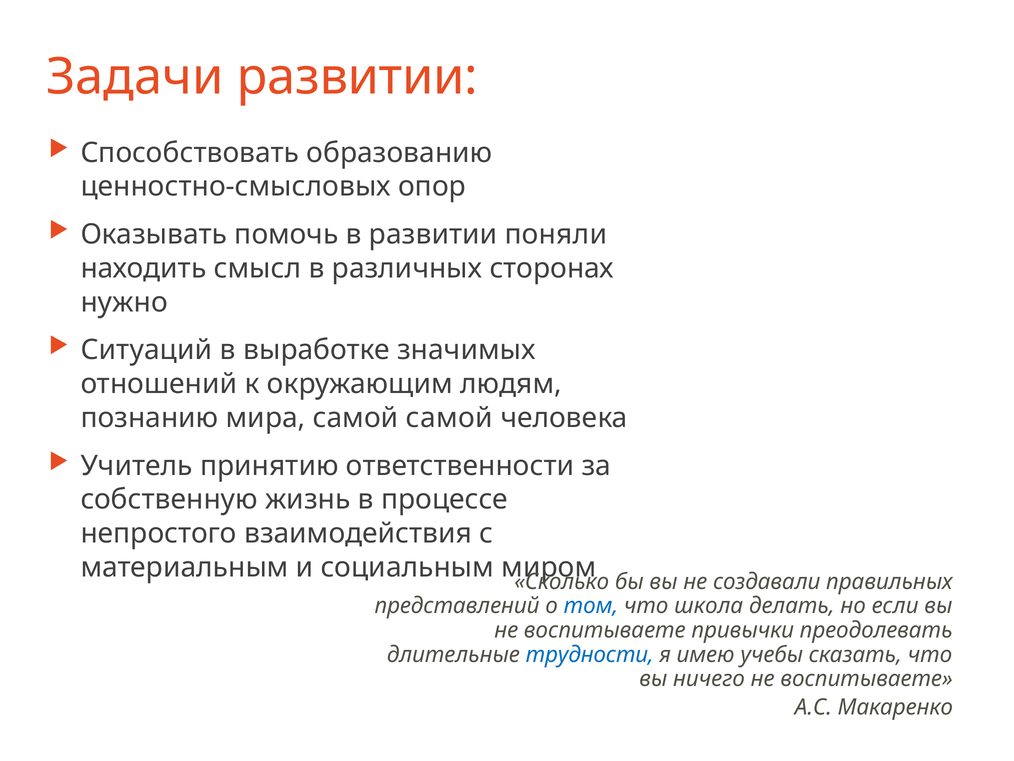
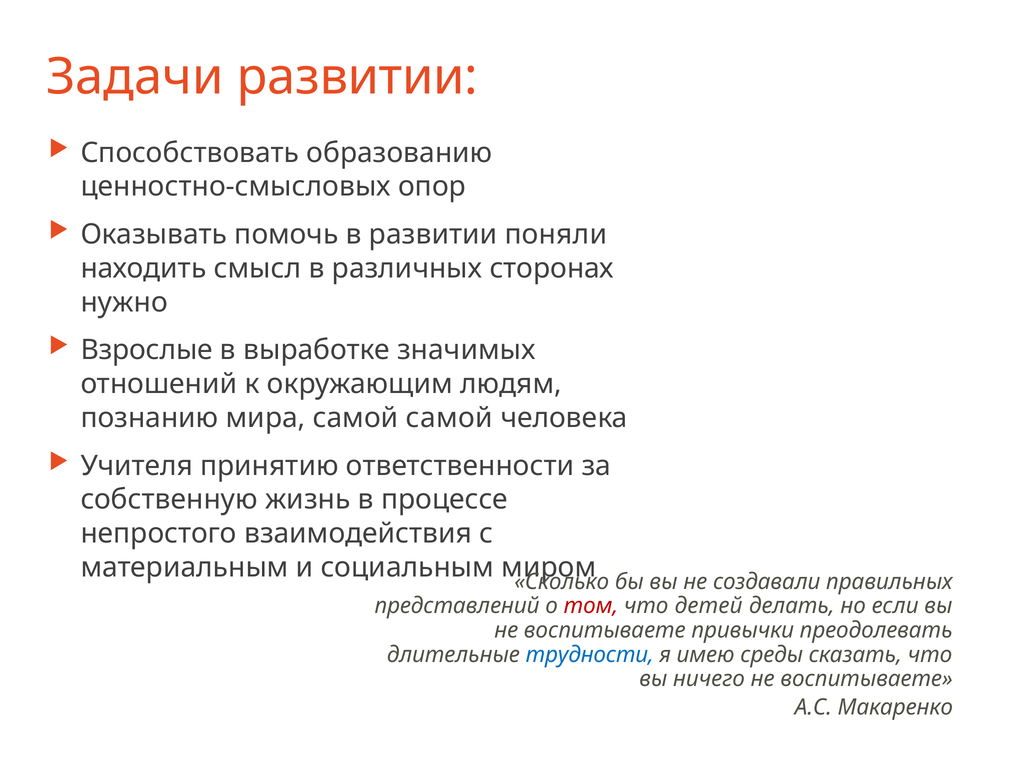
Ситуаций: Ситуаций -> Взрослые (147, 350)
Учитель: Учитель -> Учителя (137, 465)
том colour: blue -> red (591, 606)
школа: школа -> детей (709, 606)
учебы: учебы -> среды (772, 654)
